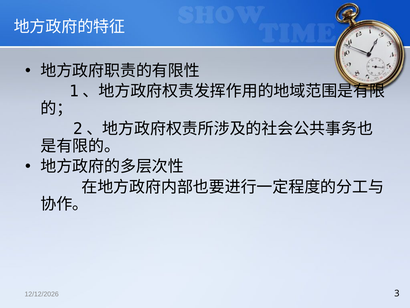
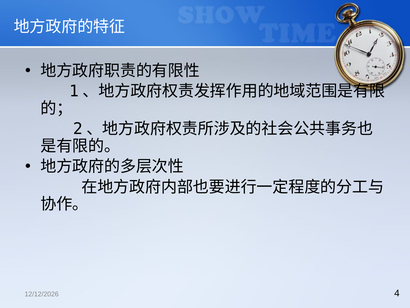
3: 3 -> 4 (397, 293)
